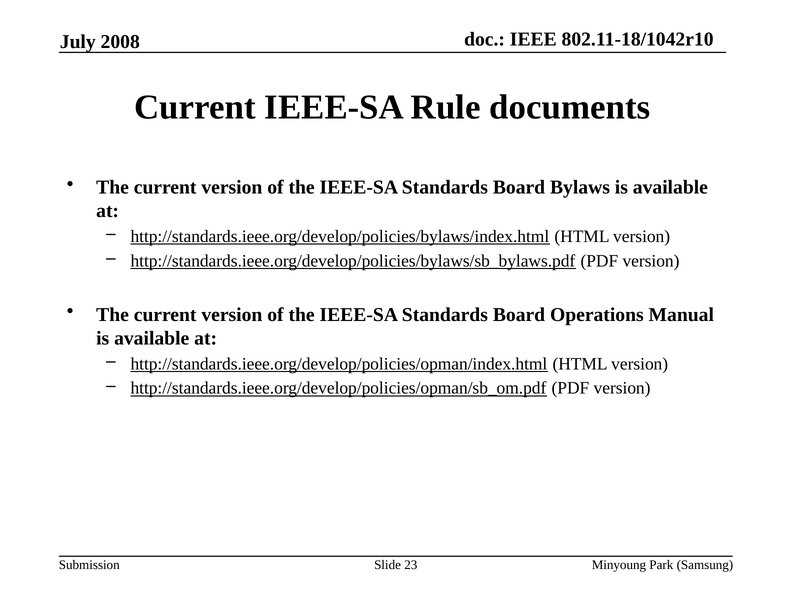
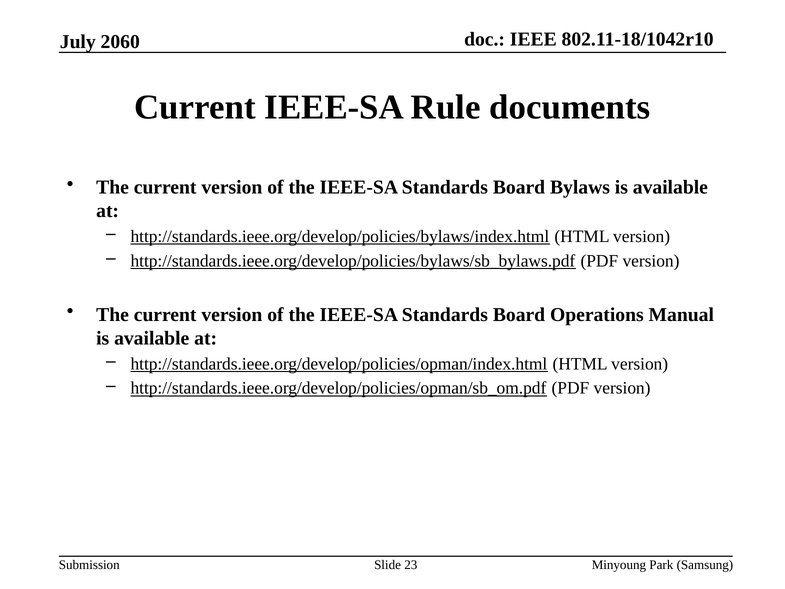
2008: 2008 -> 2060 (120, 42)
